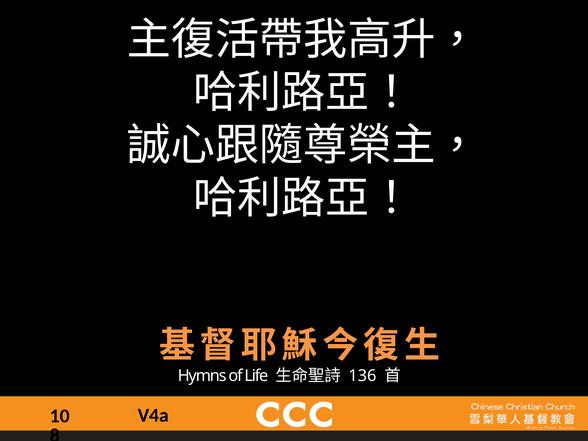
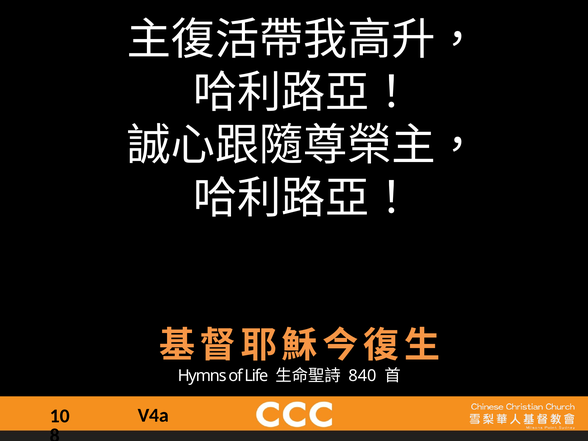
136: 136 -> 840 (362, 376)
